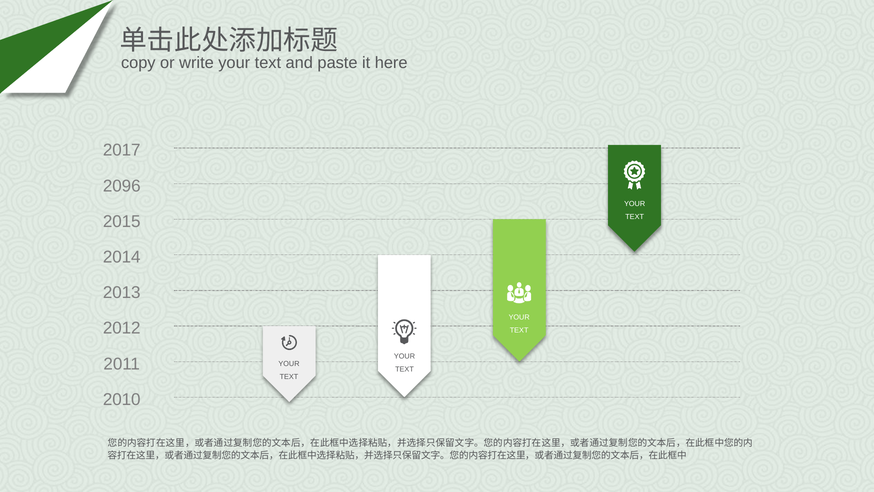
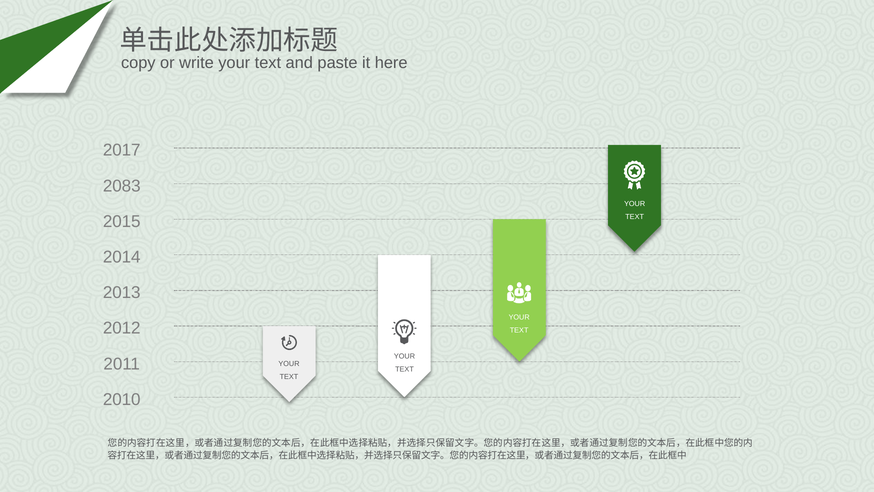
2096: 2096 -> 2083 (122, 186)
